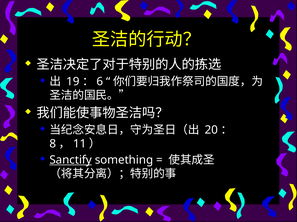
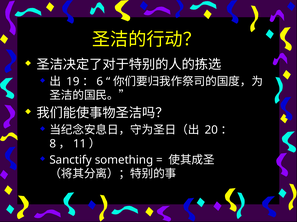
Sanctify underline: present -> none (71, 160)
